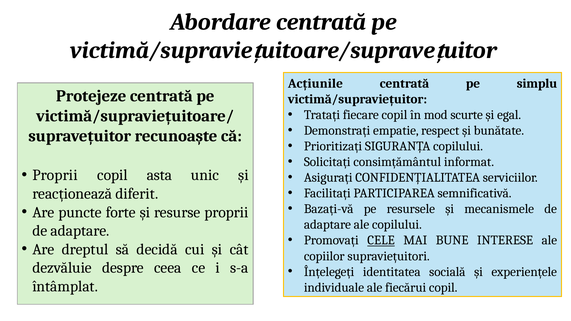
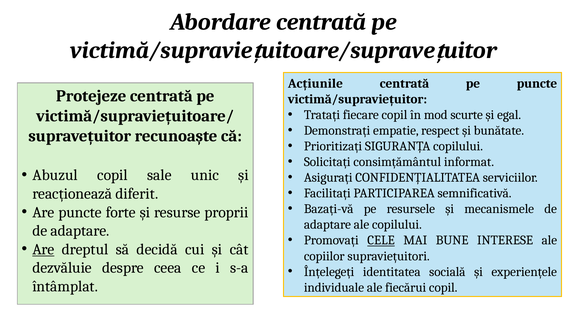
pe simplu: simplu -> puncte (537, 84)
Proprii: Proprii -> Abuzul (55, 175)
asta: asta -> sale (159, 175)
Are underline: none -> present (43, 249)
